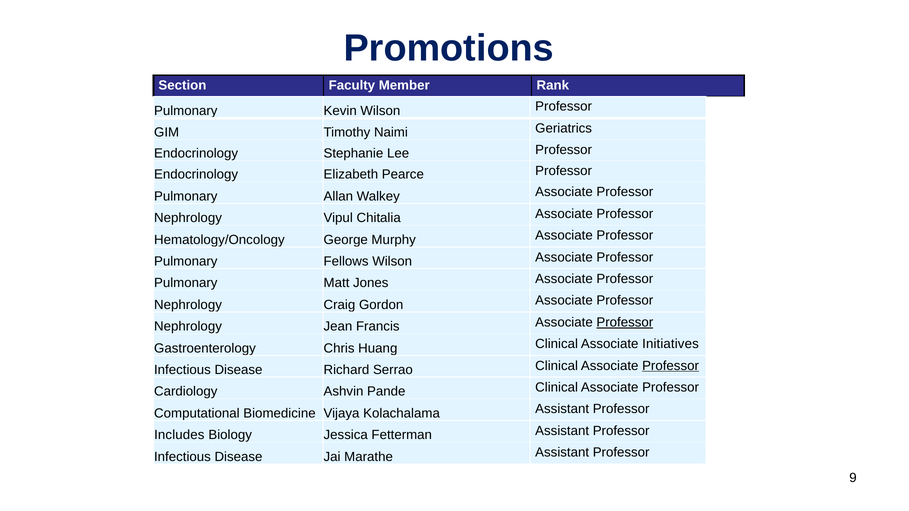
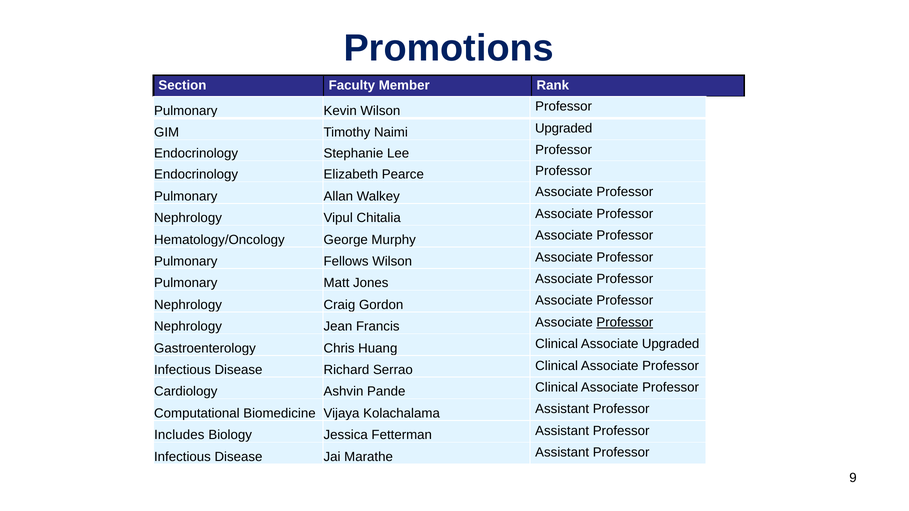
Naimi Geriatrics: Geriatrics -> Upgraded (564, 128)
Associate Initiatives: Initiatives -> Upgraded (671, 344)
Professor underline: present -> none (671, 366)
